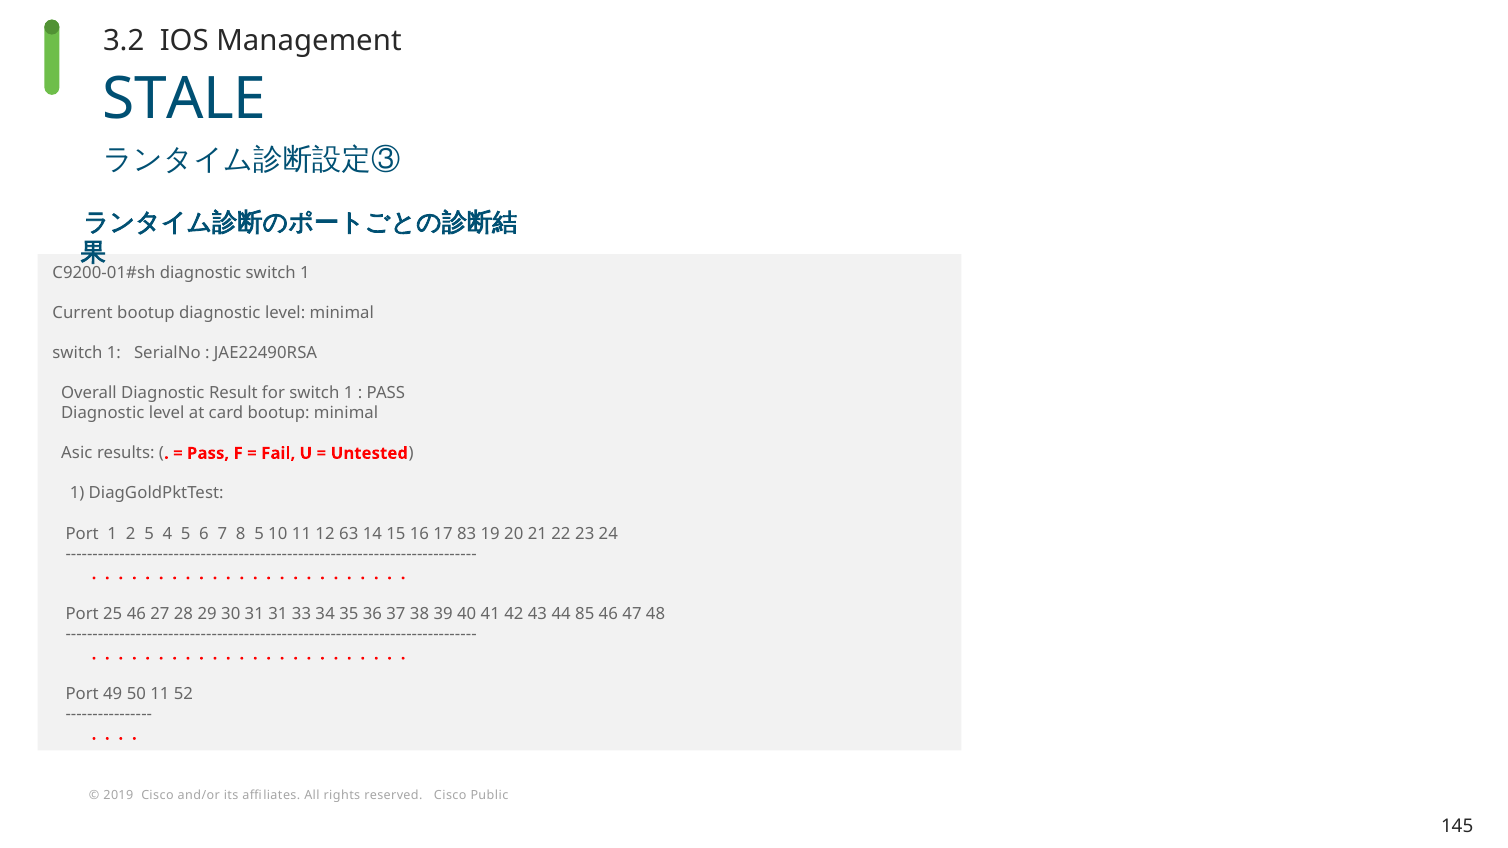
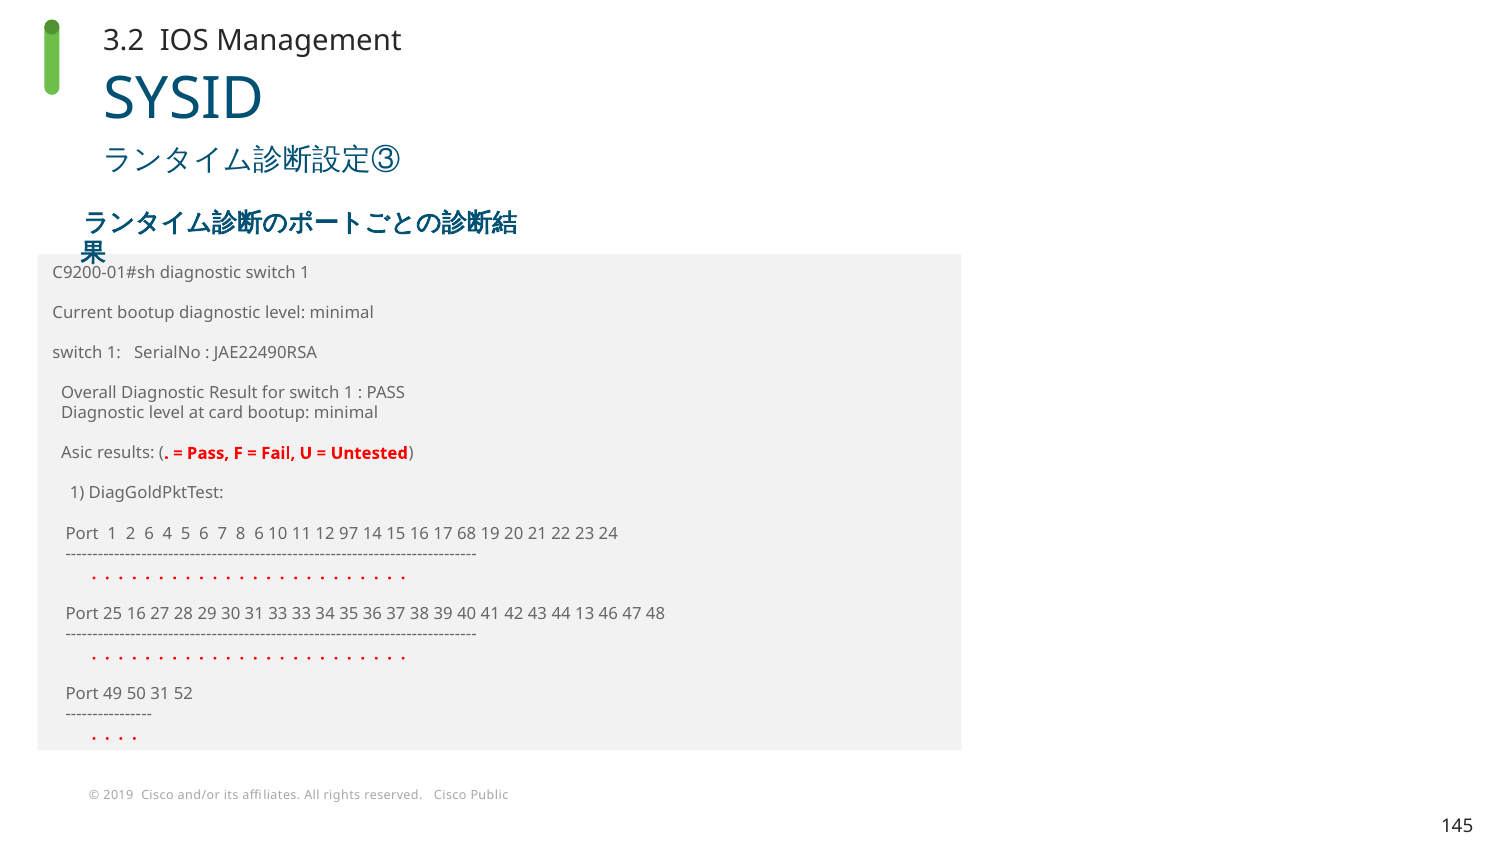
STALE: STALE -> SYSID (184, 99)
2 5: 5 -> 6 (149, 534)
8 5: 5 -> 6 (259, 534)
63: 63 -> 97 (349, 534)
83: 83 -> 68 (467, 534)
25 46: 46 -> 16 (136, 614)
31 31: 31 -> 33 (278, 614)
85: 85 -> 13 (585, 614)
50 11: 11 -> 31 (160, 694)
